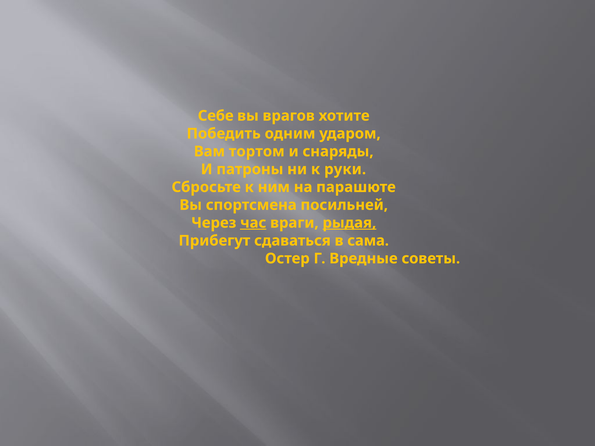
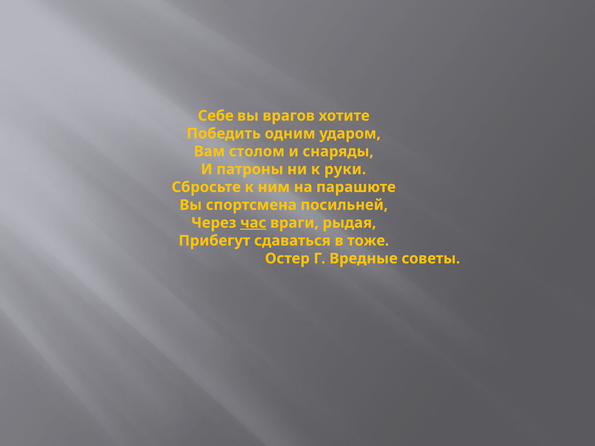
тортом: тортом -> столом (257, 152)
рыдая underline: present -> none (349, 223)
сама: сама -> тоже (368, 241)
